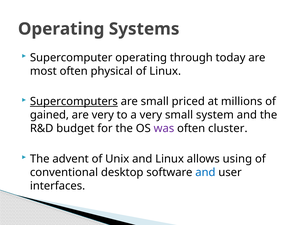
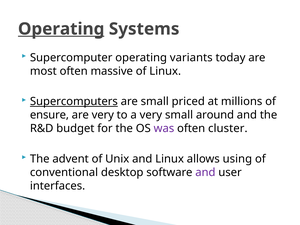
Operating underline: none -> present (61, 29)
through: through -> variants (191, 58)
physical: physical -> massive (112, 71)
gained: gained -> ensure (49, 115)
system: system -> around (215, 115)
and colour: blue -> purple (205, 172)
